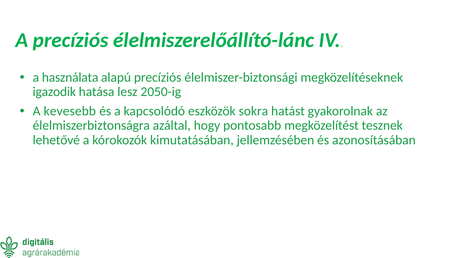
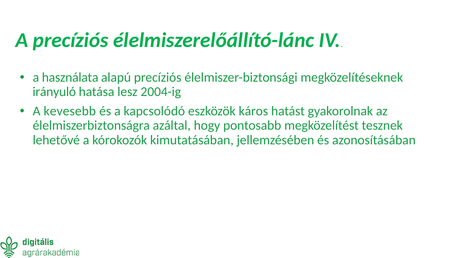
igazodik: igazodik -> irányuló (54, 92)
2050-ig: 2050-ig -> 2004-ig (161, 92)
sokra: sokra -> káros (253, 111)
